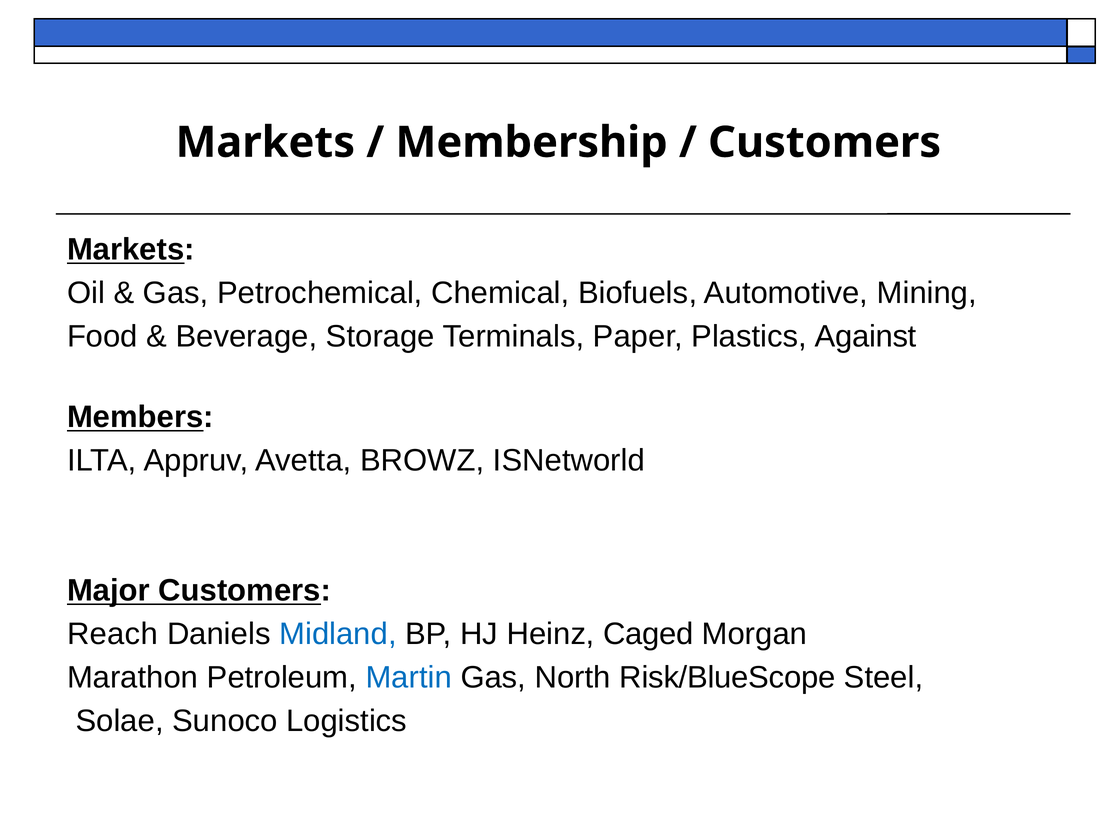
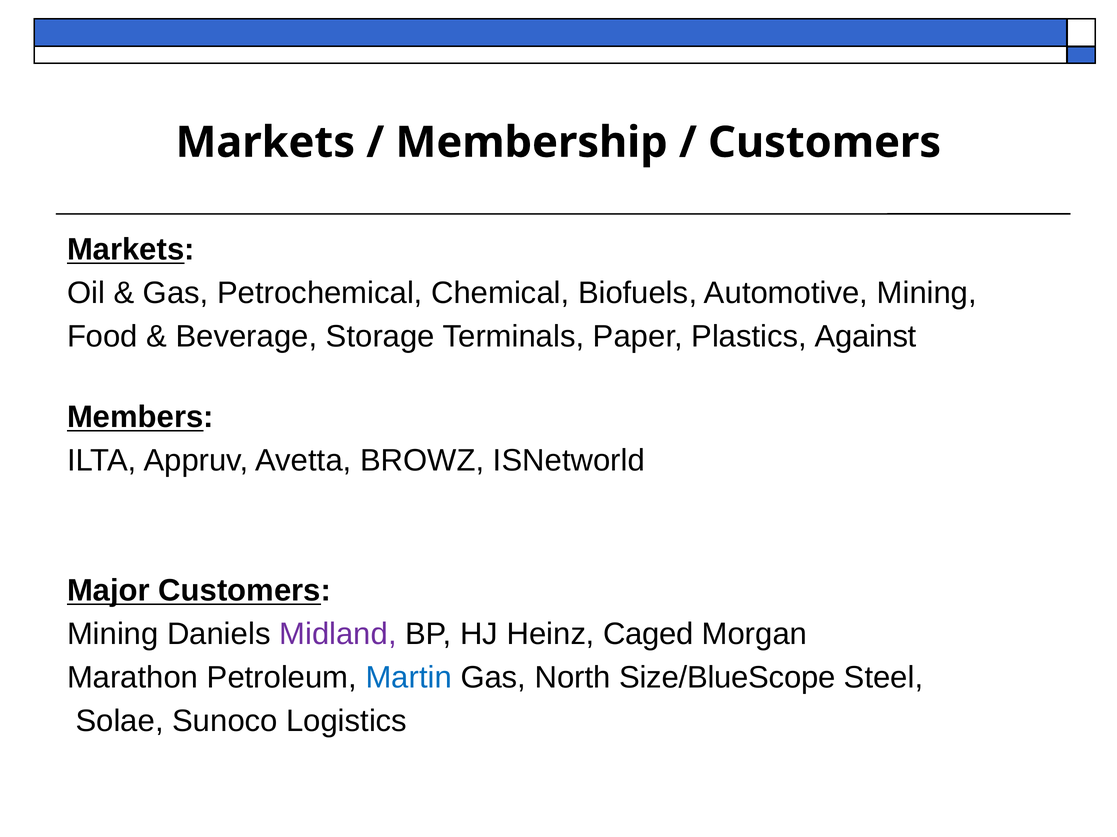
Reach: Reach -> Mining (113, 635)
Midland colour: blue -> purple (338, 635)
Risk/BlueScope: Risk/BlueScope -> Size/BlueScope (727, 678)
